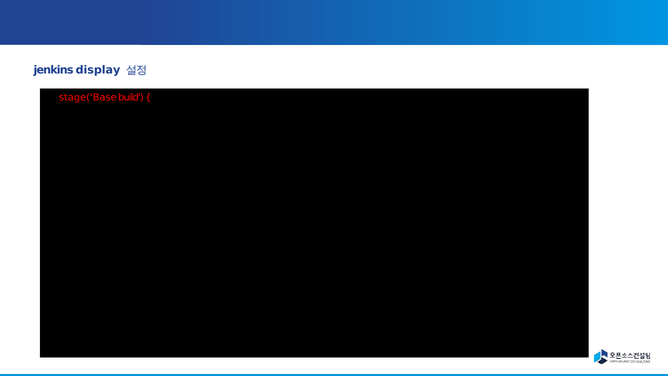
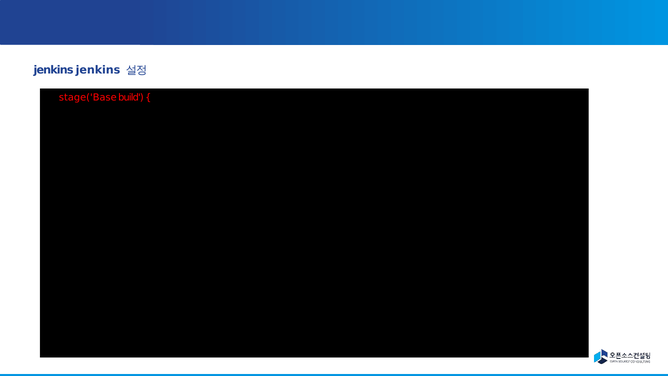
jenkins display: display -> jenkins (98, 70)
